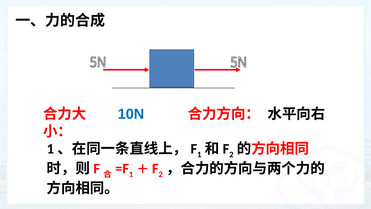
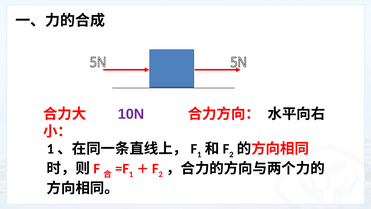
10N colour: blue -> purple (131, 114)
